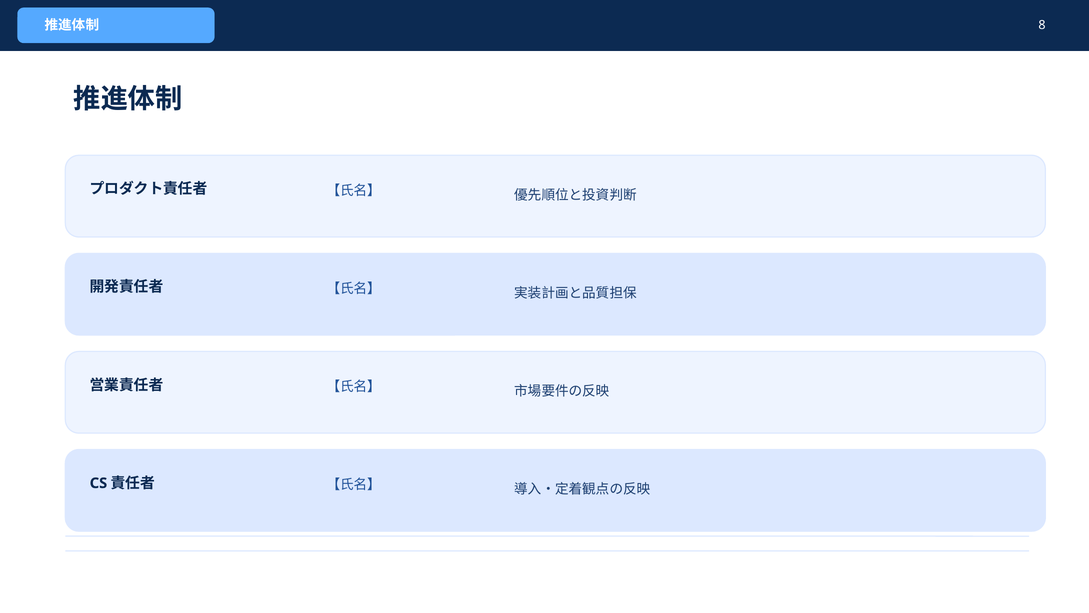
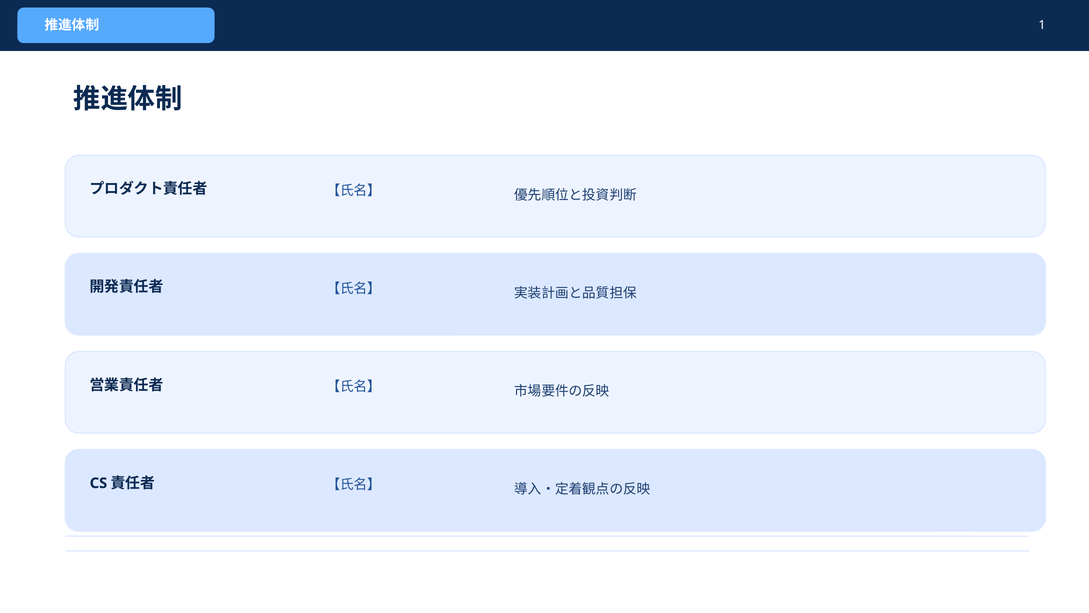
8: 8 -> 1 (1042, 25)
